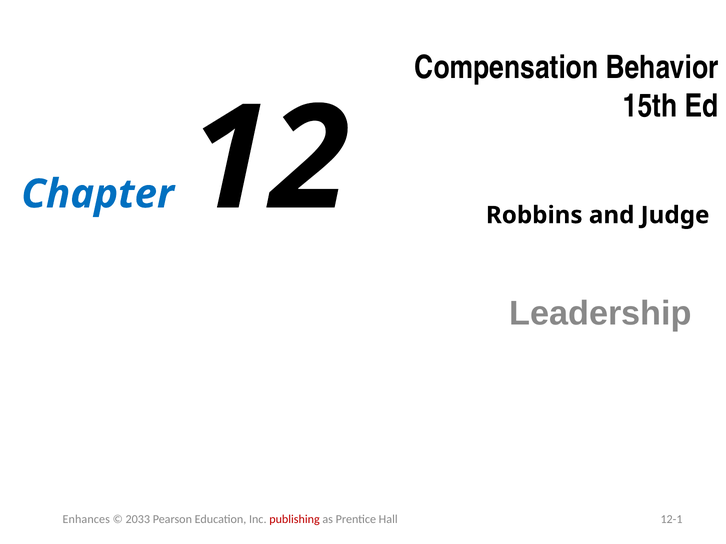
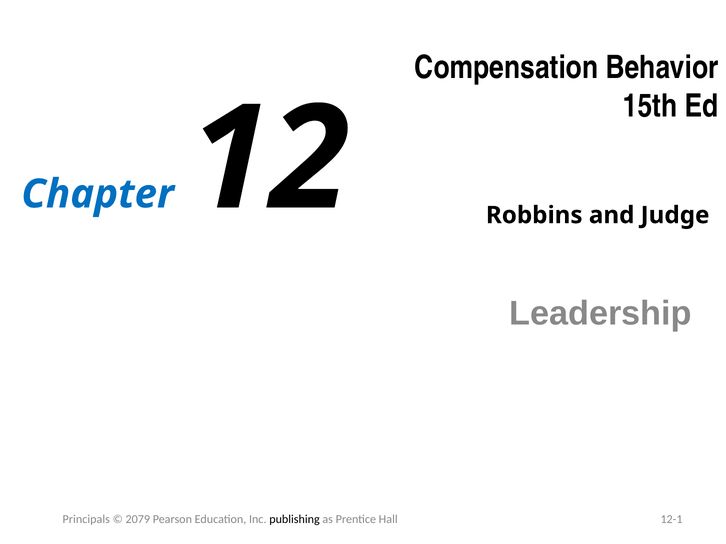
Enhances: Enhances -> Principals (86, 520)
2033: 2033 -> 2079 (138, 520)
publishing colour: red -> black (295, 520)
